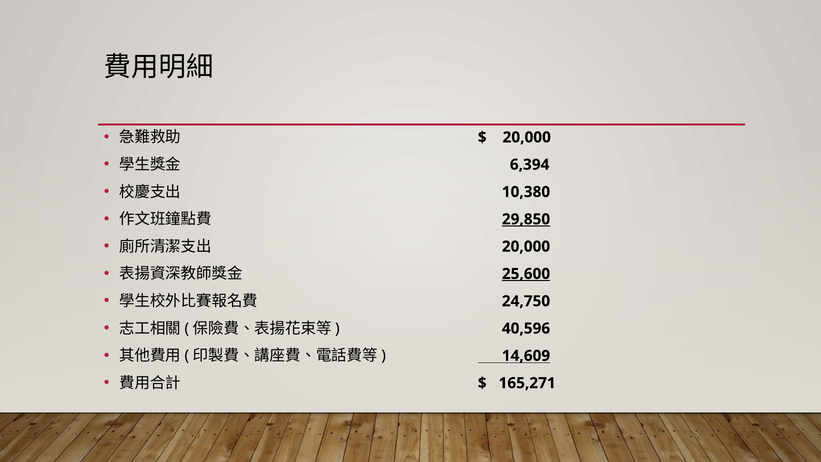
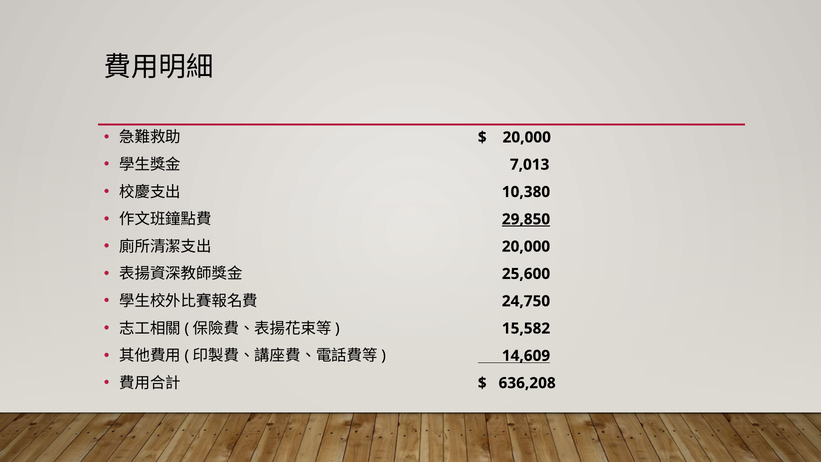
6,394: 6,394 -> 7,013 (530, 165)
25,600 underline: present -> none (526, 274)
40,596: 40,596 -> 15,582 (526, 328)
165,271: 165,271 -> 636,208 (527, 383)
